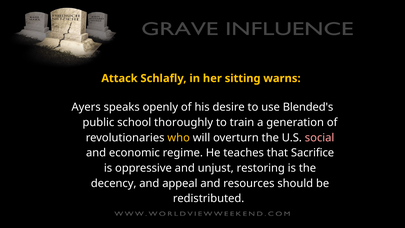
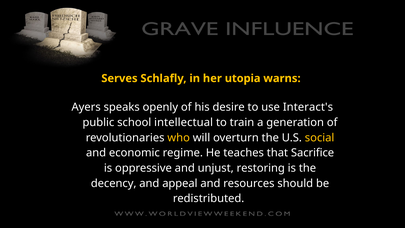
Attack: Attack -> Serves (119, 78)
sitting: sitting -> utopia (243, 78)
Blended's: Blended's -> Interact's (308, 107)
thoroughly: thoroughly -> intellectual (184, 122)
social colour: pink -> yellow (320, 138)
